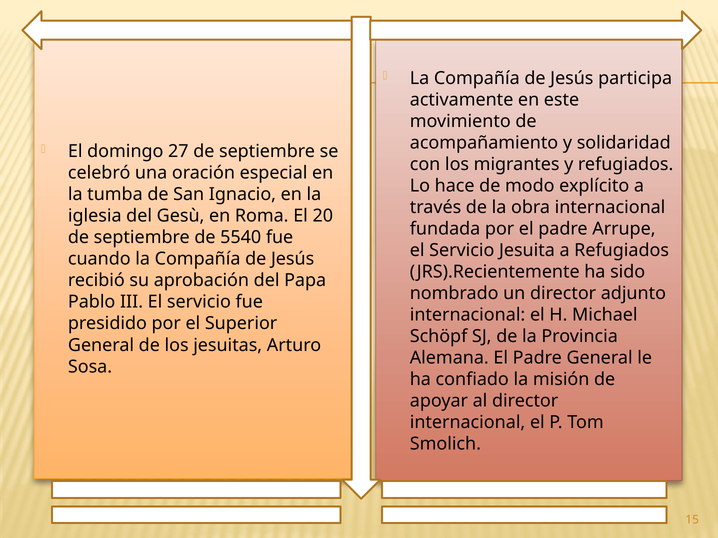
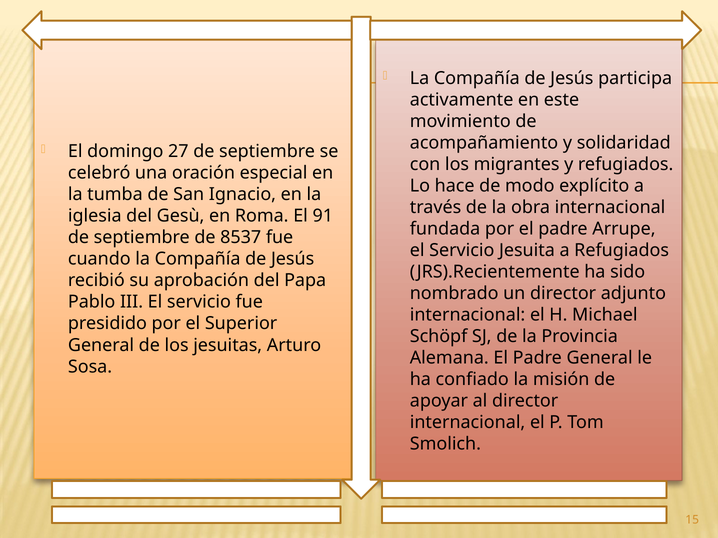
20: 20 -> 91 (323, 216)
5540: 5540 -> 8537 (241, 238)
